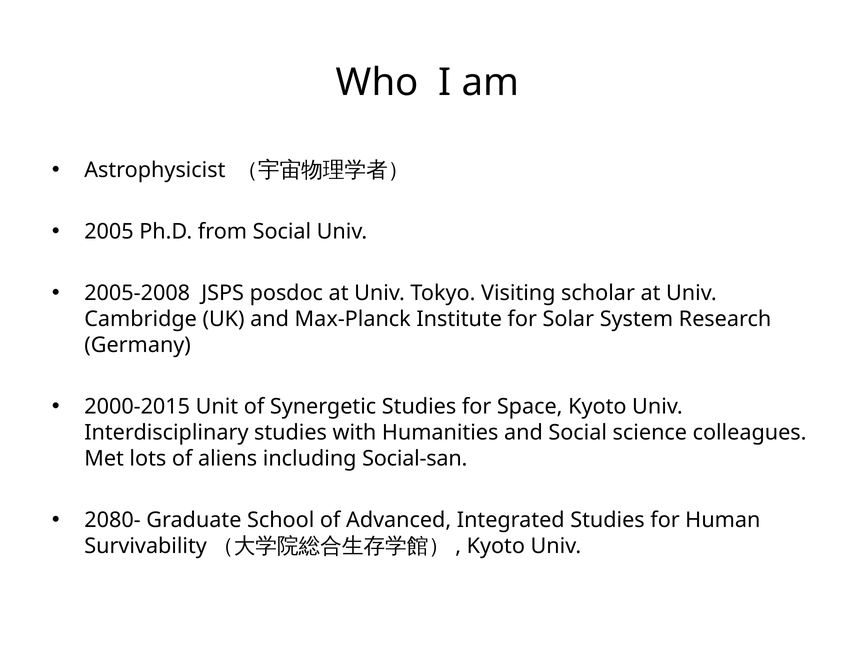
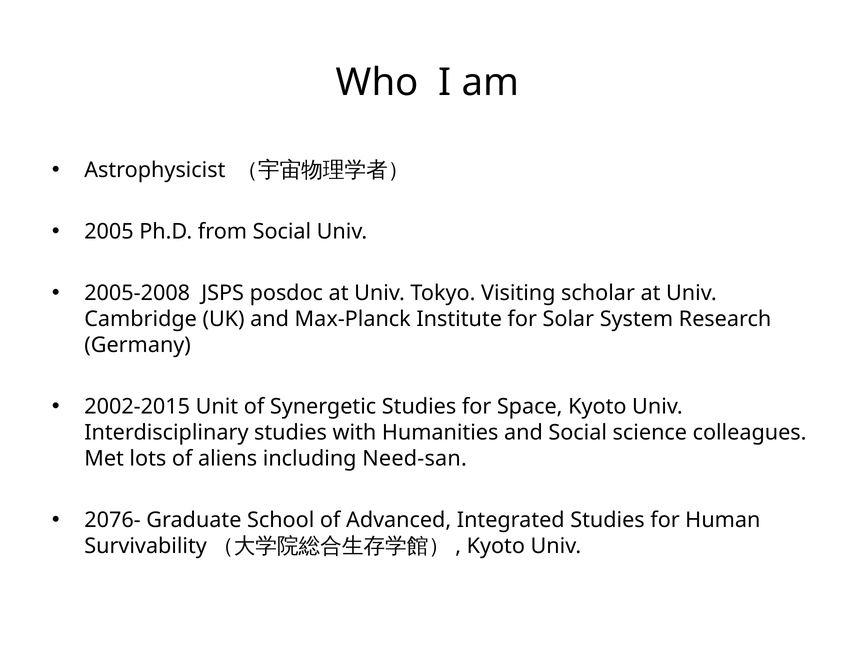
2000-2015: 2000-2015 -> 2002-2015 (137, 407)
Social-san: Social-san -> Need-san (415, 458)
2080-: 2080- -> 2076- (113, 520)
